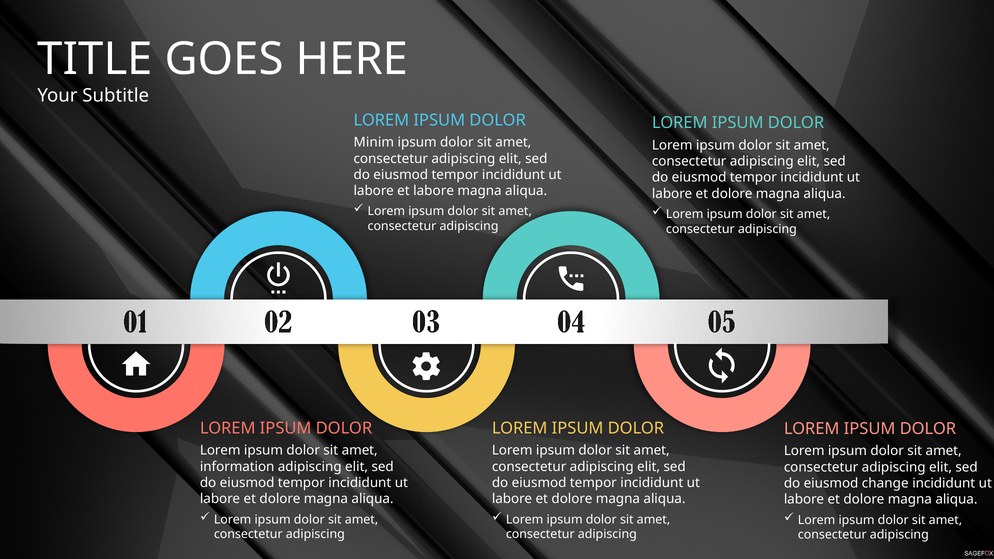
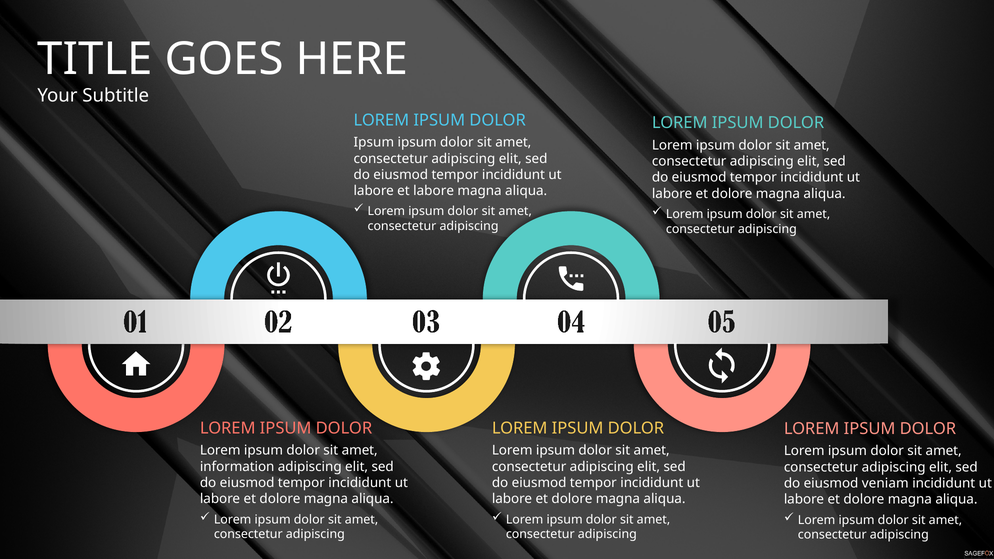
Minim: Minim -> Ipsum (374, 142)
change: change -> veniam (885, 483)
